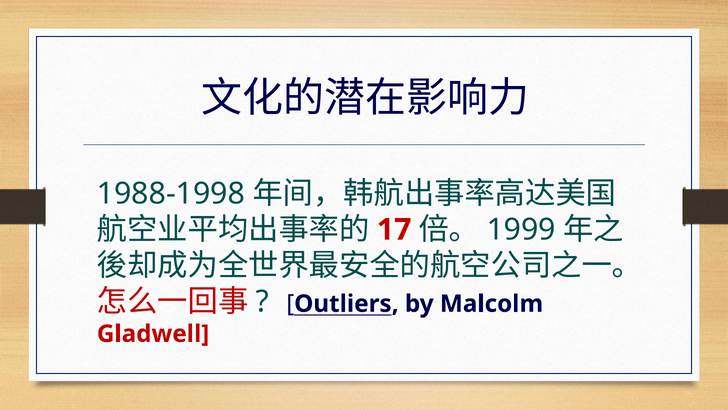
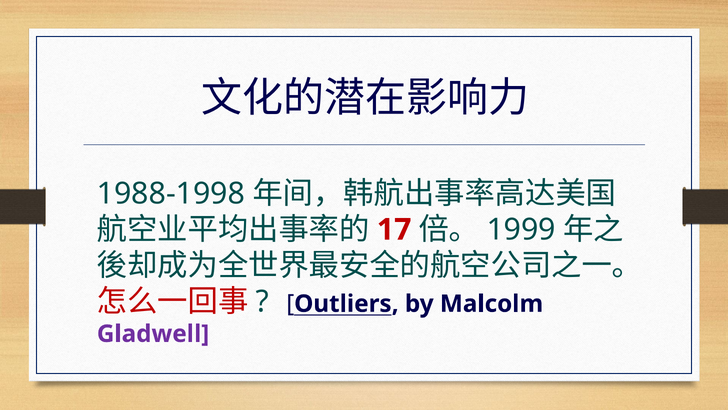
Gladwell colour: red -> purple (153, 333)
